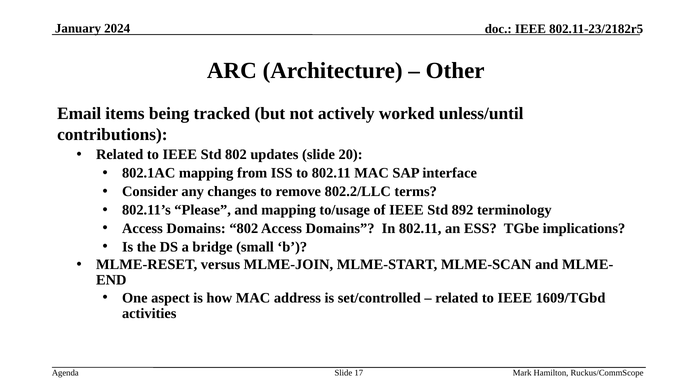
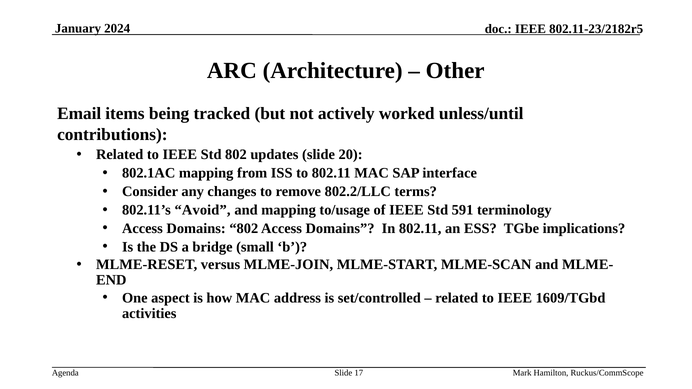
Please: Please -> Avoid (203, 210)
892: 892 -> 591 (463, 210)
